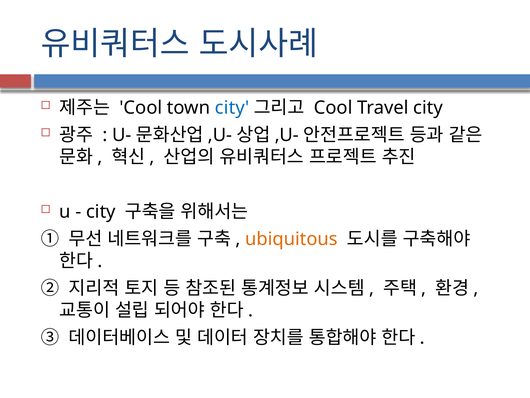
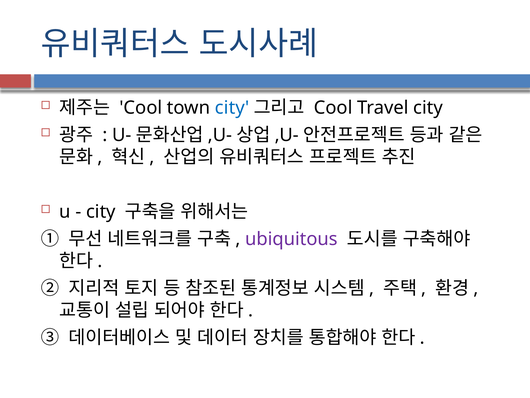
ubiquitous colour: orange -> purple (291, 239)
